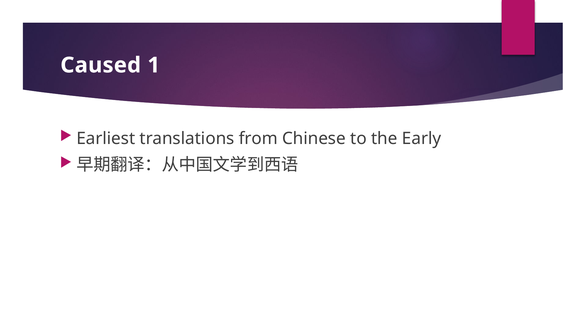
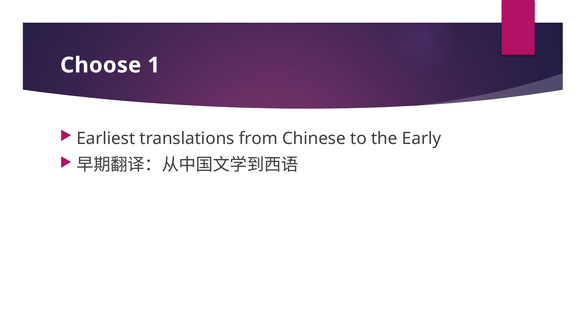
Caused: Caused -> Choose (101, 65)
